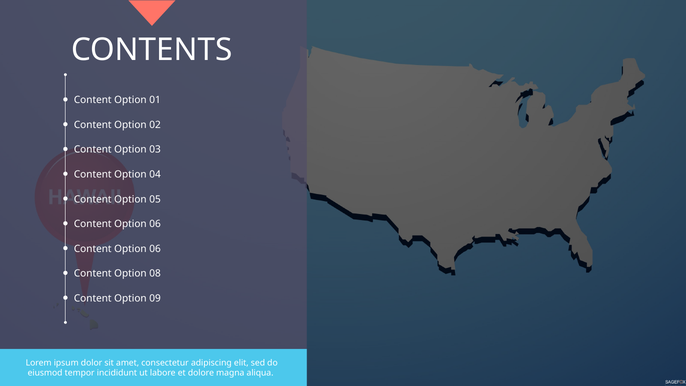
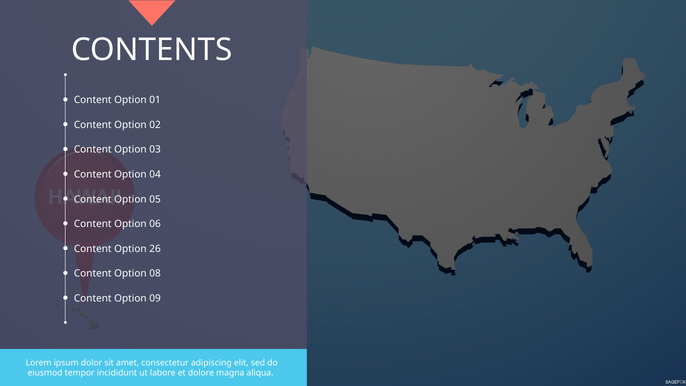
06: 06 -> 26 (155, 249)
